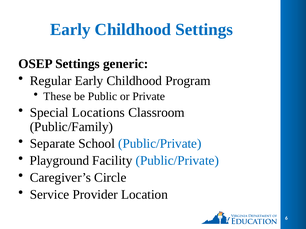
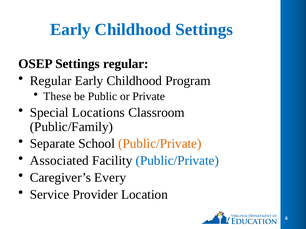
Settings generic: generic -> regular (126, 64)
Public/Private colour: blue -> orange (160, 144)
Playground: Playground -> Associated (59, 161)
Circle: Circle -> Every (110, 178)
